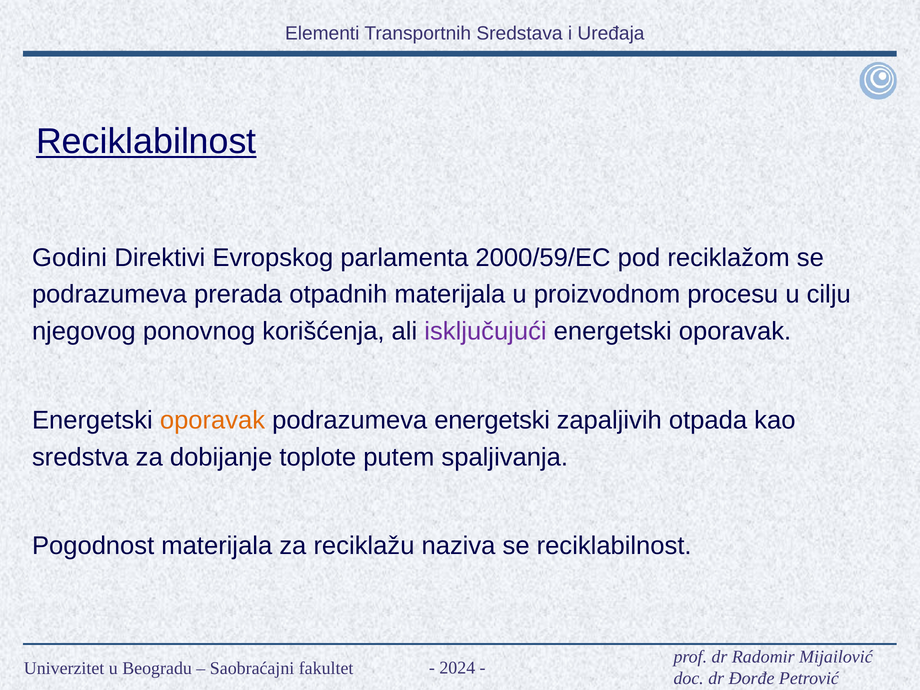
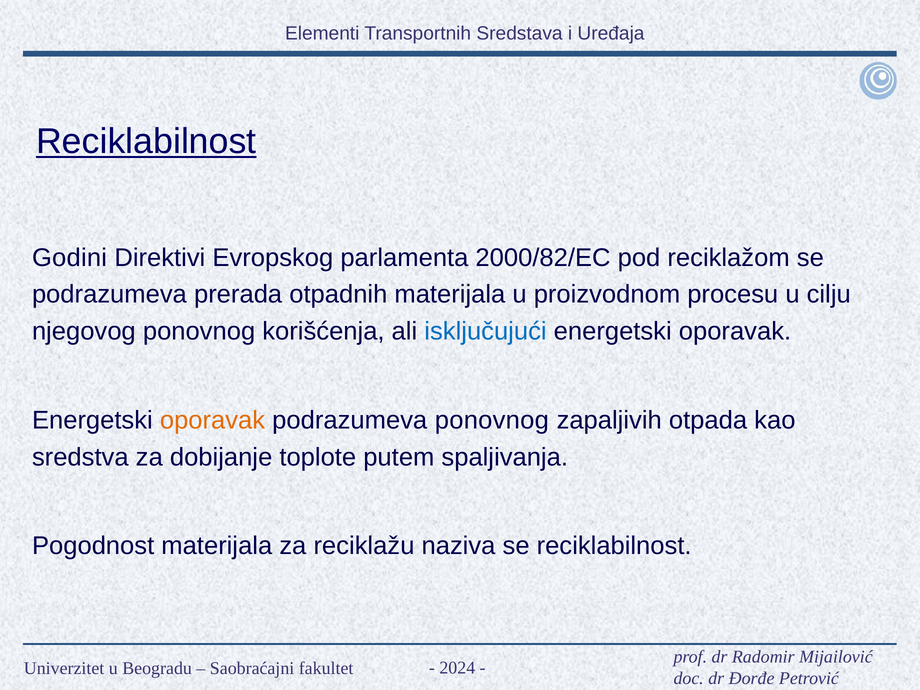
2000/59/EC: 2000/59/EC -> 2000/82/EC (543, 258)
isključujući colour: purple -> blue (485, 331)
podrazumeva energetski: energetski -> ponovnog (492, 420)
